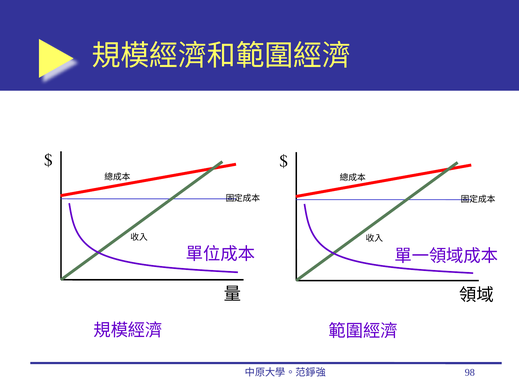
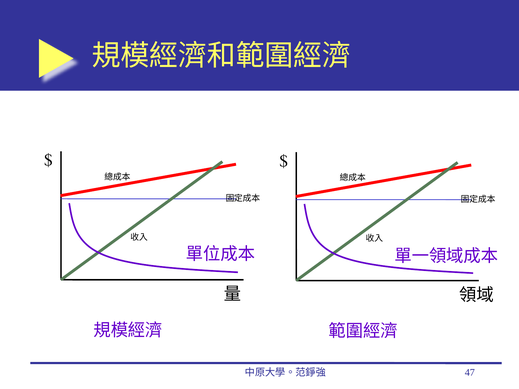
98: 98 -> 47 (470, 373)
